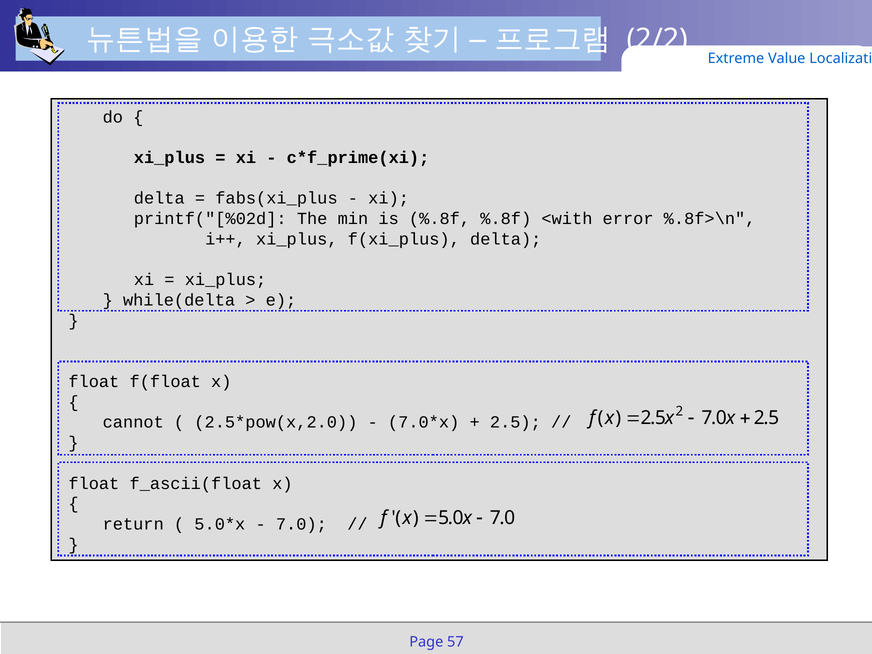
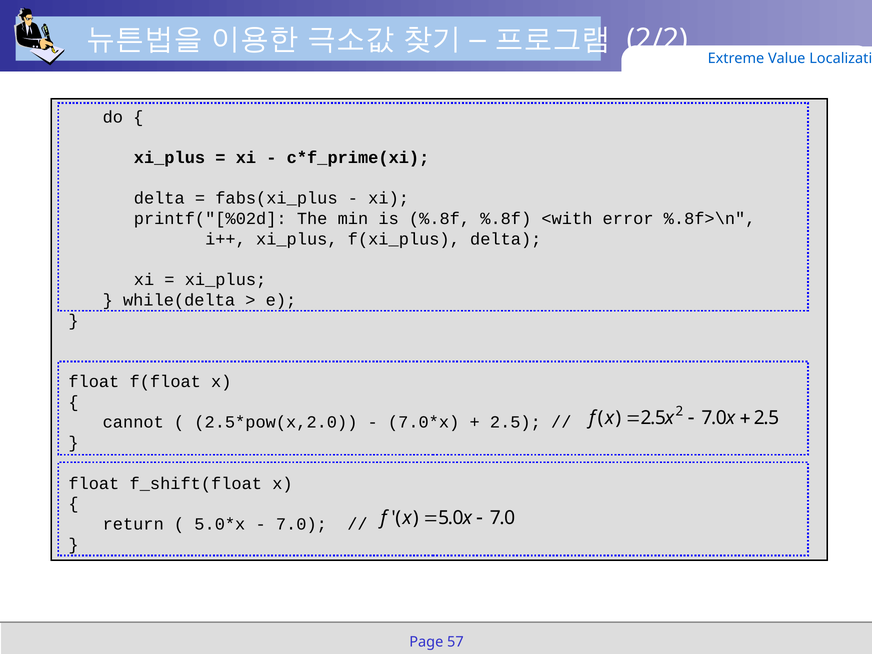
f_ascii(float: f_ascii(float -> f_shift(float (196, 483)
